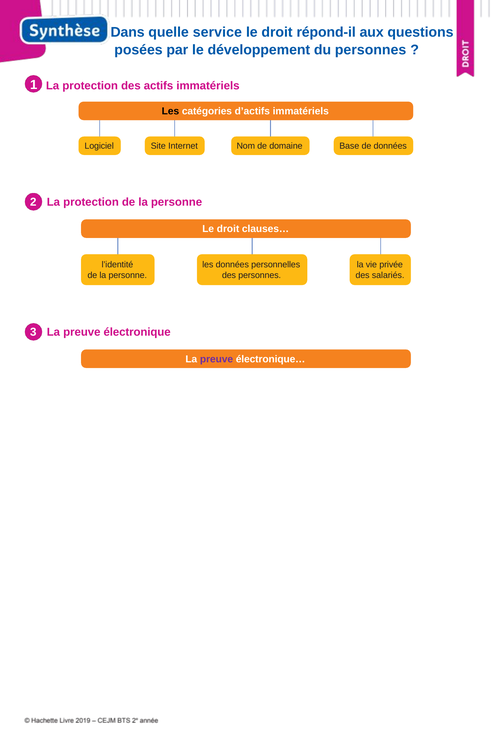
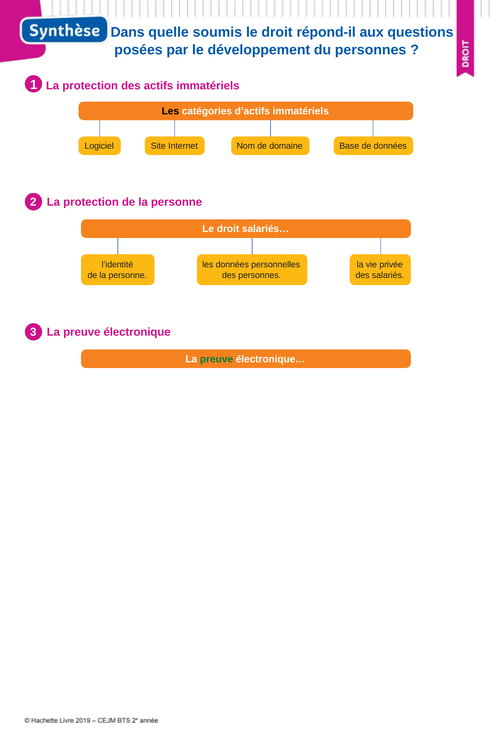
service: service -> soumis (217, 32)
clauses…: clauses… -> salariés… (266, 229)
preuve colour: purple -> green (217, 359)
